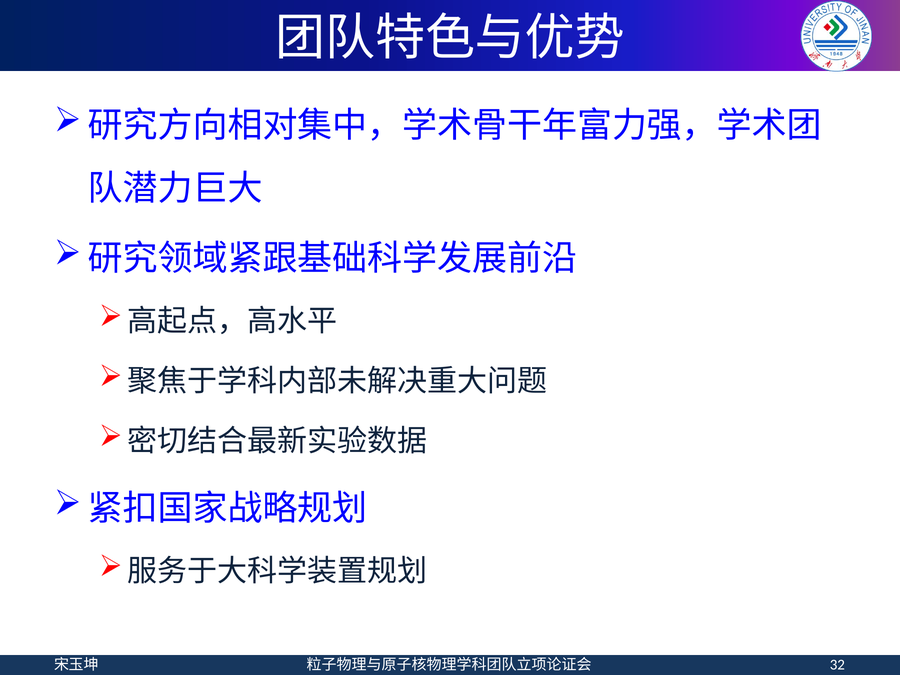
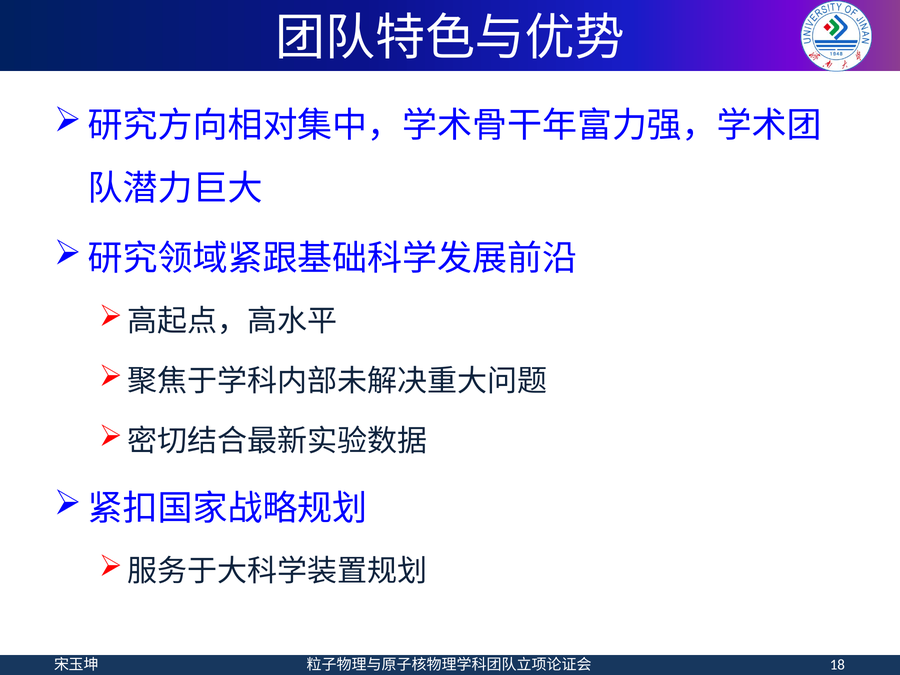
32: 32 -> 18 (837, 665)
